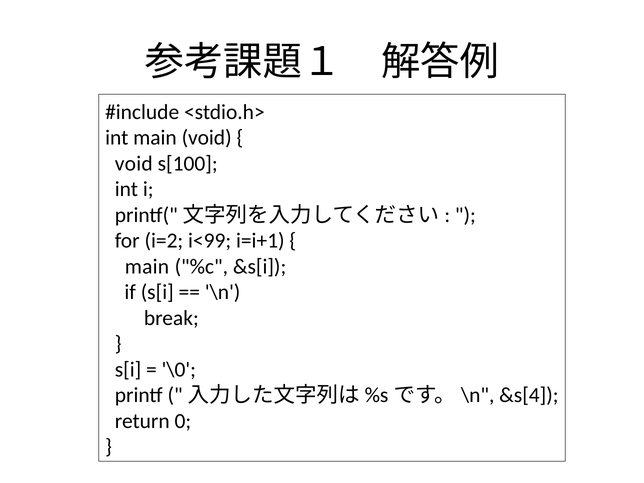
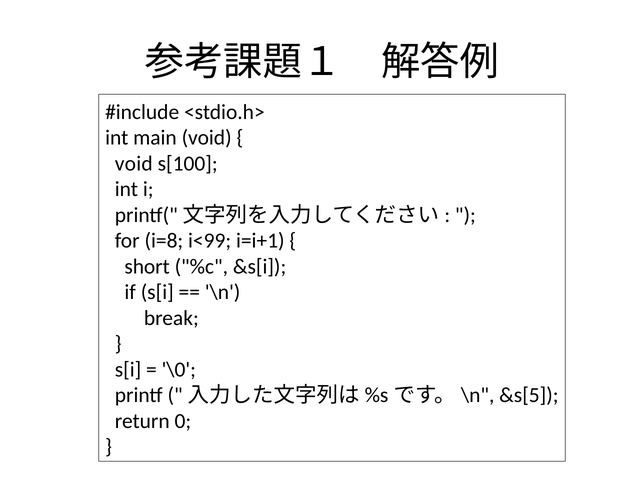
i=2: i=2 -> i=8 (164, 241)
main: main -> short (147, 267)
&s[4: &s[4 -> &s[5 (529, 395)
